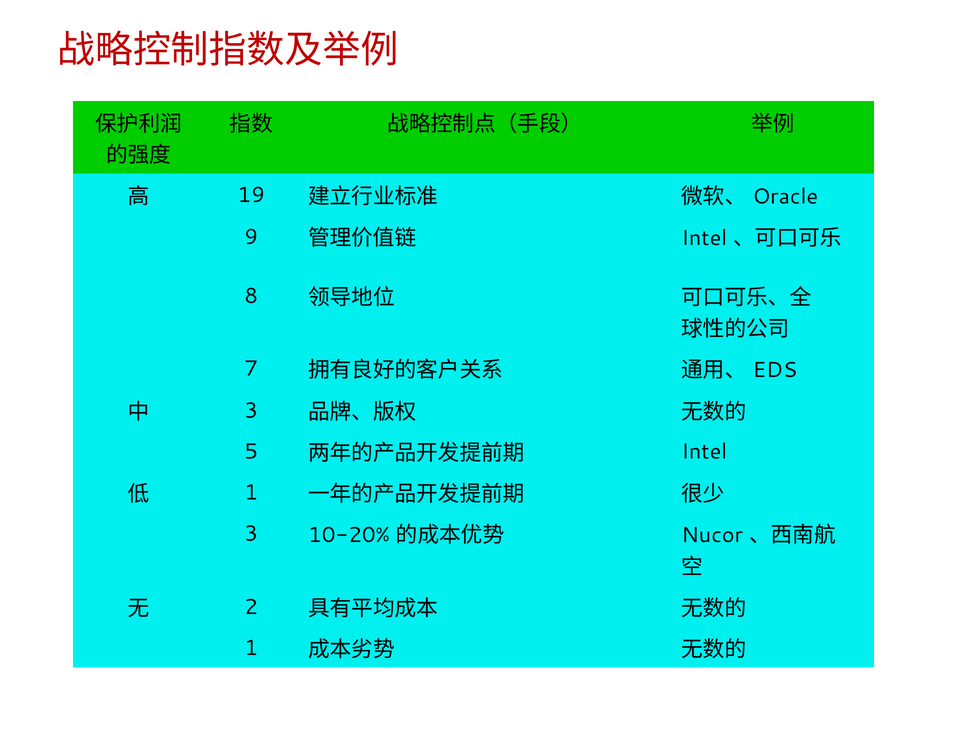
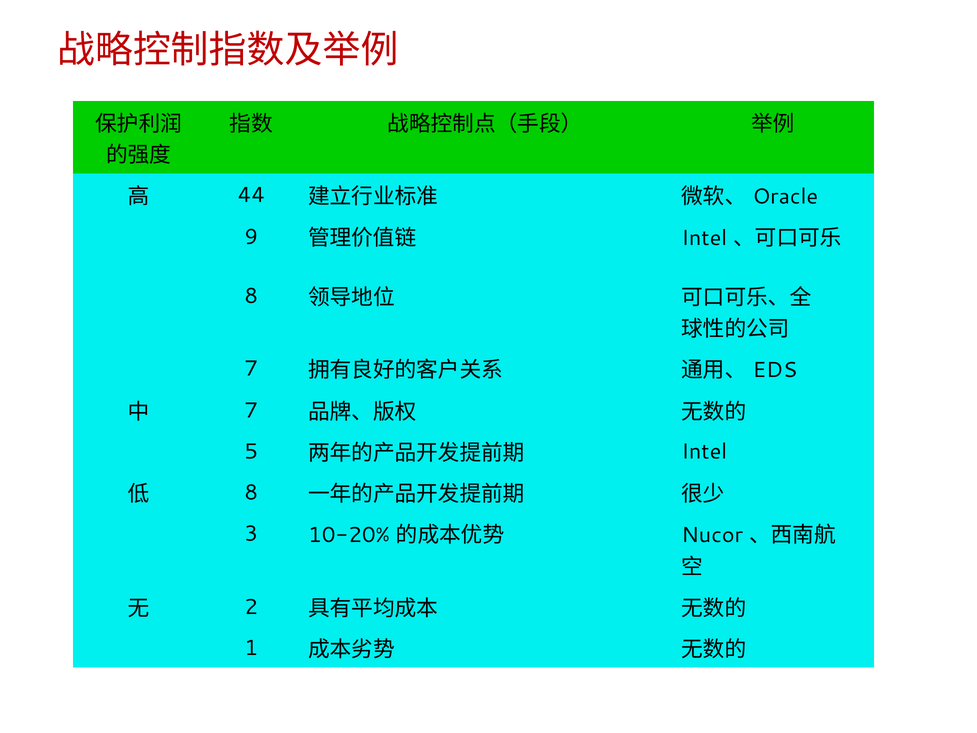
19: 19 -> 44 (251, 195)
3: 3 -> 7 (251, 410)
1: 1 -> 8 (251, 492)
